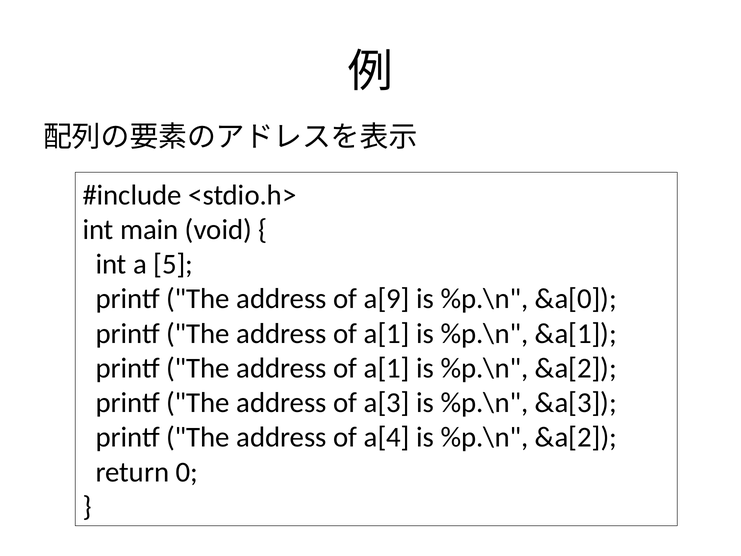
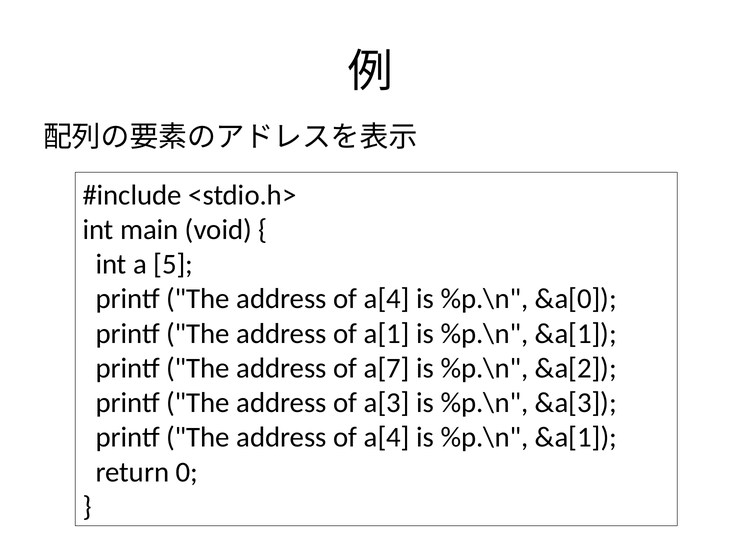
a[9: a[9 -> a[4 (387, 299)
a[1: a[1 -> a[7 (387, 368)
a[4 is %p.\n &a[2: &a[2 -> &a[1 (576, 437)
